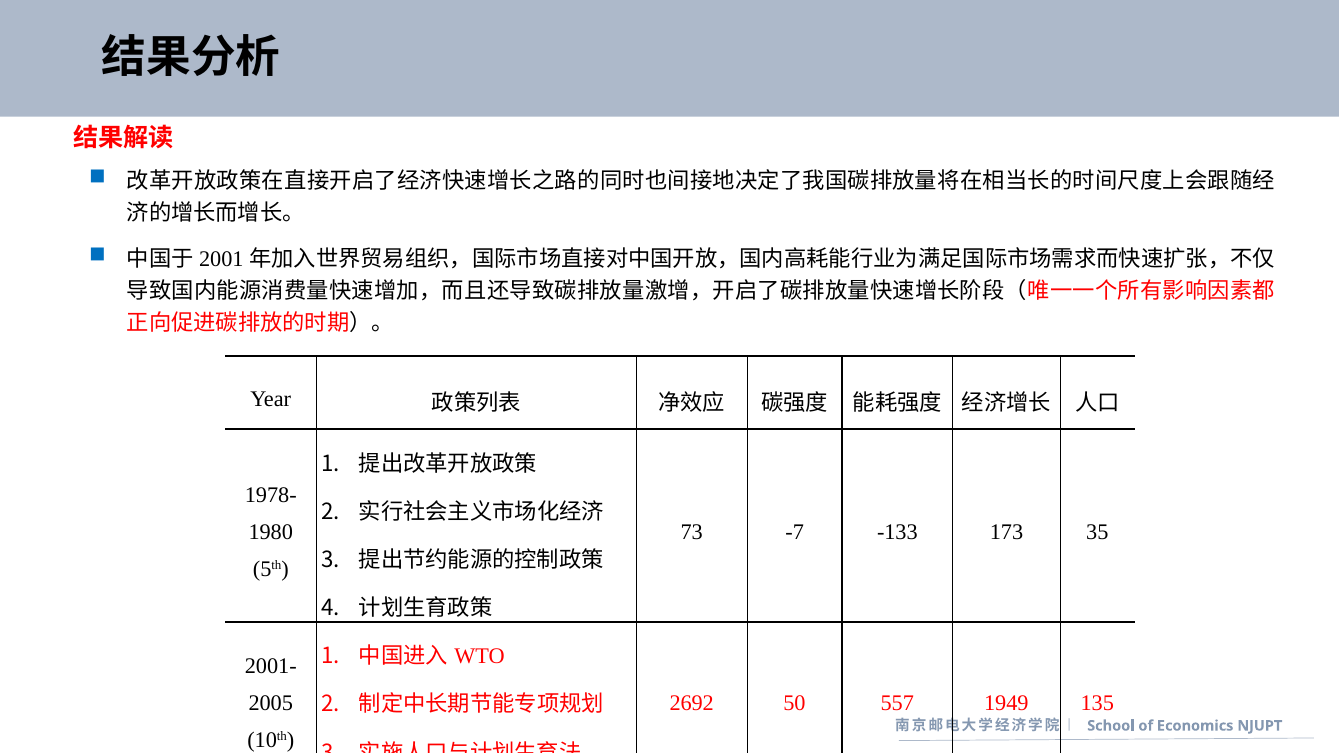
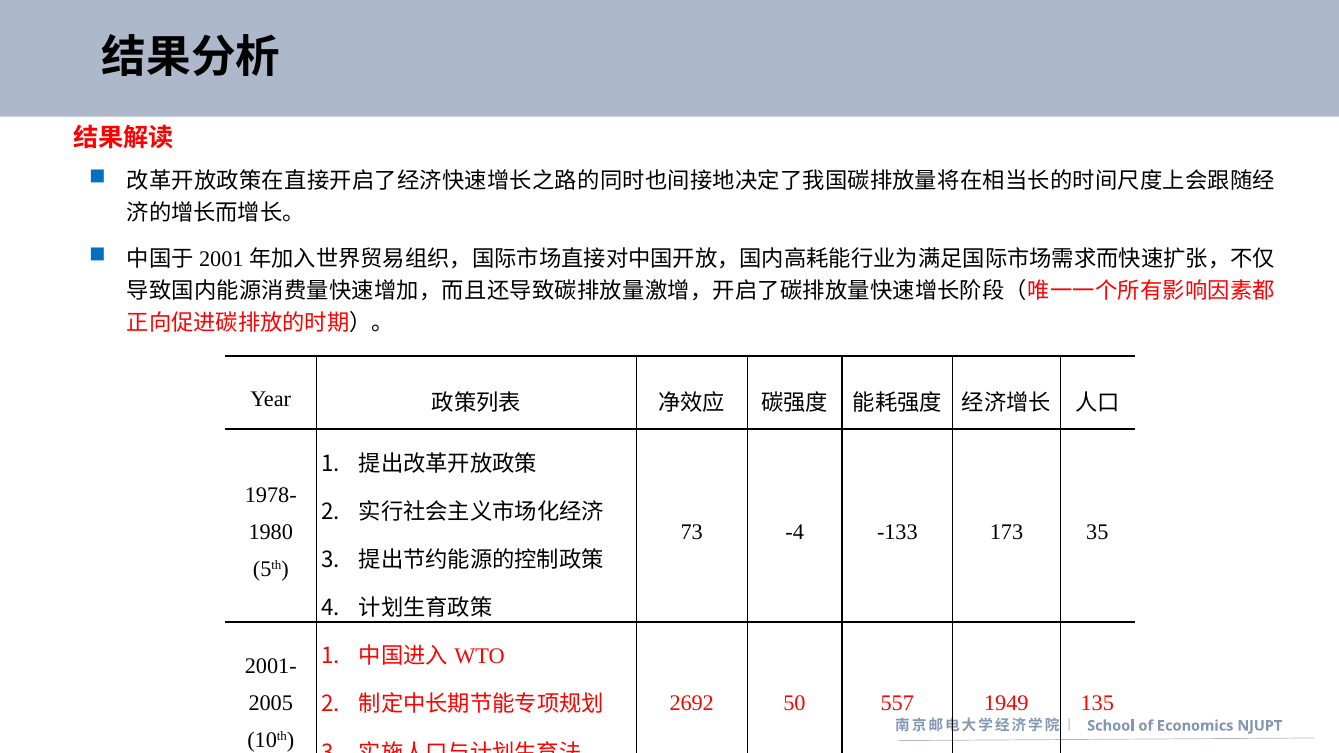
-7: -7 -> -4 (795, 532)
